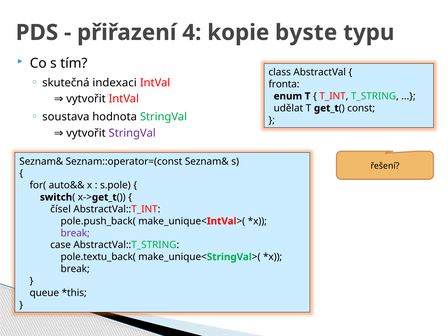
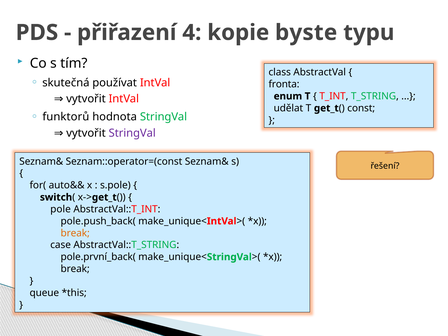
indexaci: indexaci -> používat (115, 83)
soustava: soustava -> funktorů (66, 117)
čísel: čísel -> pole (61, 209)
break colour: purple -> orange (75, 233)
pole.textu_back(: pole.textu_back( -> pole.první_back( (98, 257)
